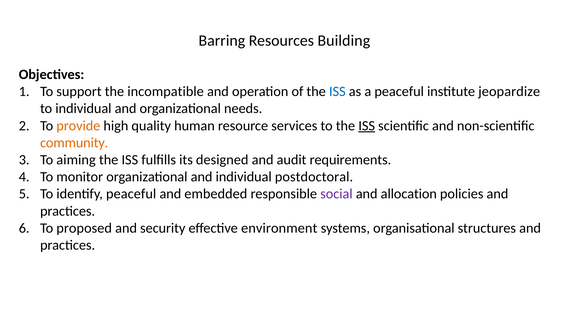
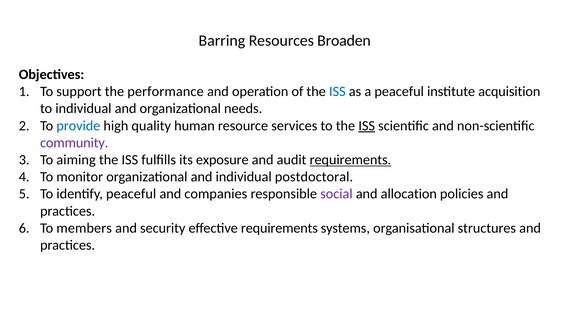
Building: Building -> Broaden (344, 41)
incompatible: incompatible -> performance (166, 92)
jeopardize: jeopardize -> acquisition (509, 92)
provide colour: orange -> blue (78, 126)
community colour: orange -> purple (74, 143)
designed: designed -> exposure (222, 160)
requirements underline: none -> present (350, 160)
embedded: embedded -> companies (216, 194)
proposed: proposed -> members (84, 228)
effective environment: environment -> requirements (279, 228)
